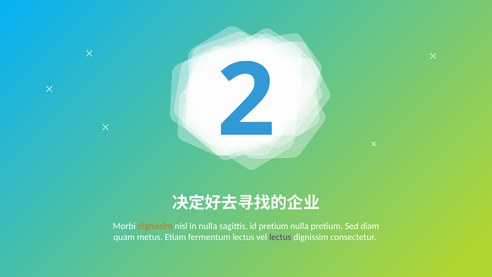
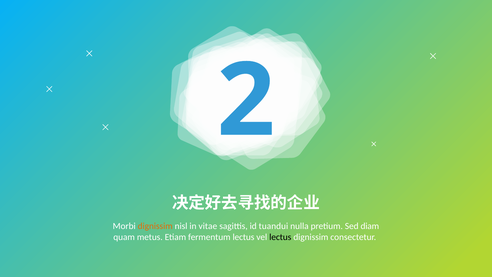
in nulla: nulla -> vitae (208, 226)
id pretium: pretium -> tuandui (273, 226)
lectus colour: purple -> black (280, 237)
